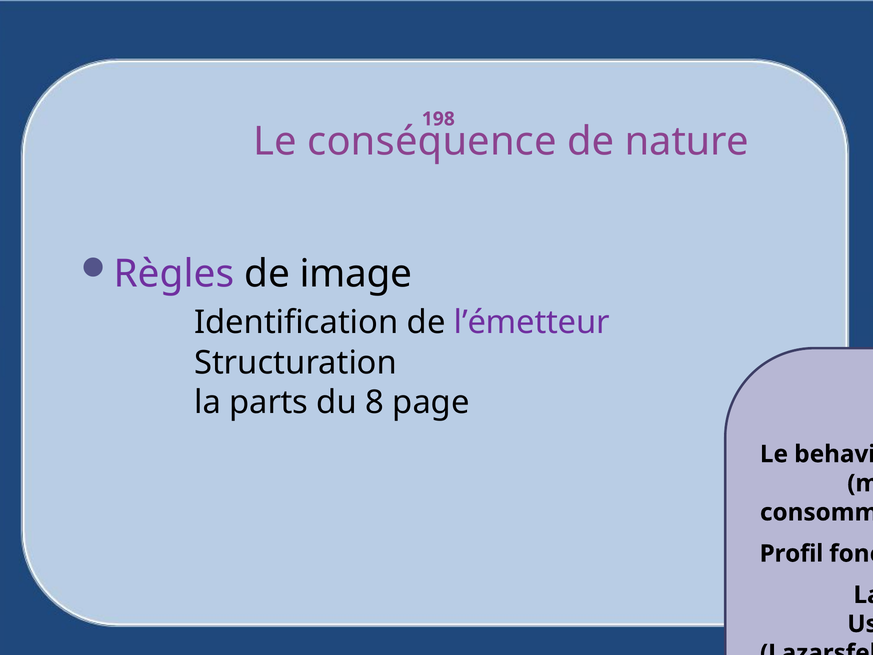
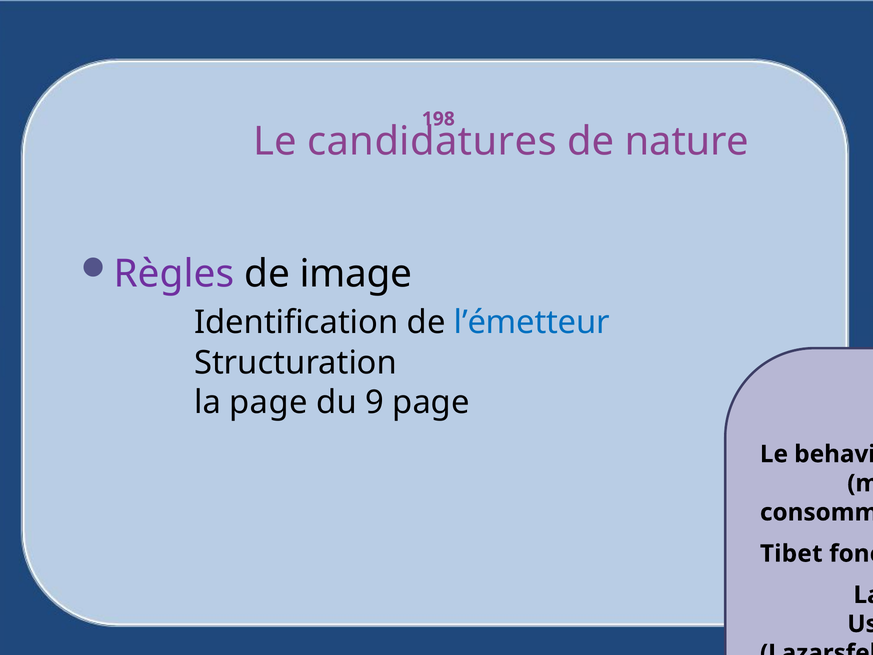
conséquence: conséquence -> candidatures (432, 142)
l’émetteur colour: purple -> blue (532, 322)
la parts: parts -> page (268, 402)
8: 8 -> 9 (375, 402)
Profil: Profil -> Tibet (791, 553)
